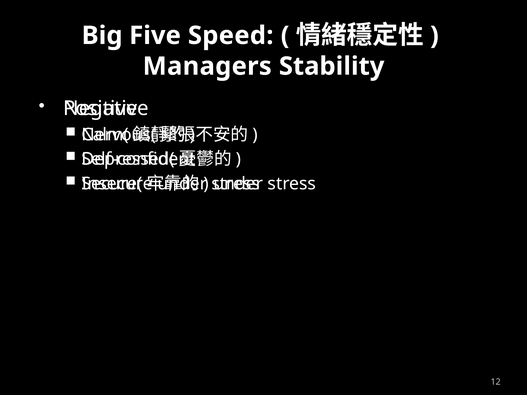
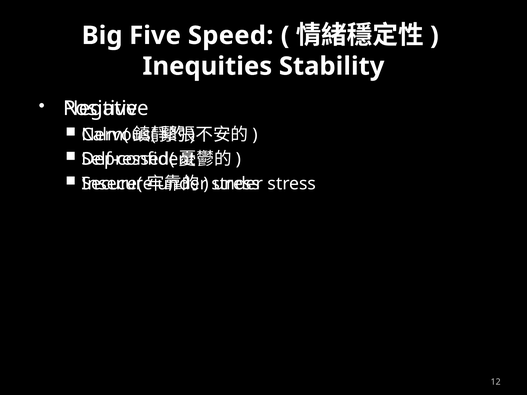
Managers: Managers -> Inequities (207, 66)
